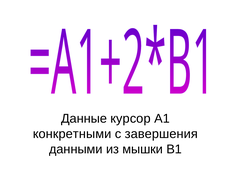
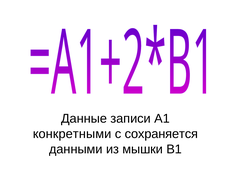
курсор: курсор -> записи (131, 118)
завершения: завершения -> сохраняется (161, 134)
